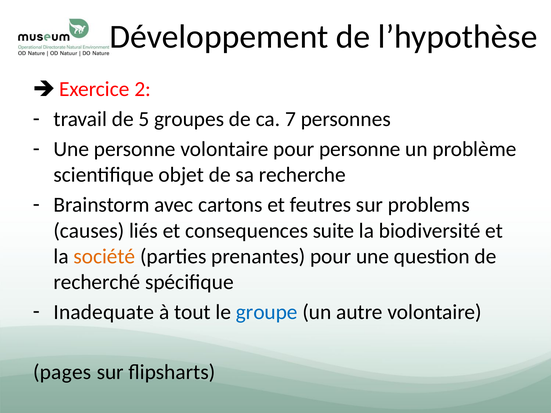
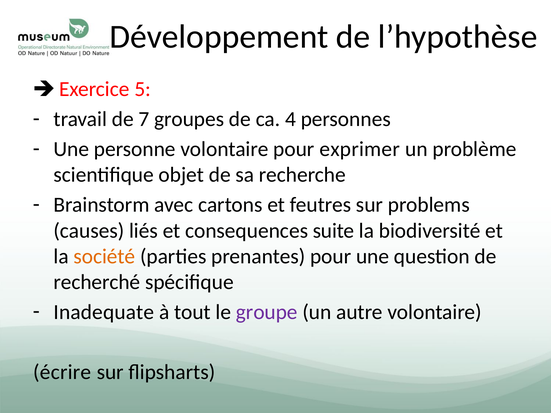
2: 2 -> 5 (143, 89)
5: 5 -> 7 (144, 119)
7: 7 -> 4 (290, 119)
pour personne: personne -> exprimer (360, 149)
groupe colour: blue -> purple (267, 312)
pages: pages -> écrire (62, 372)
